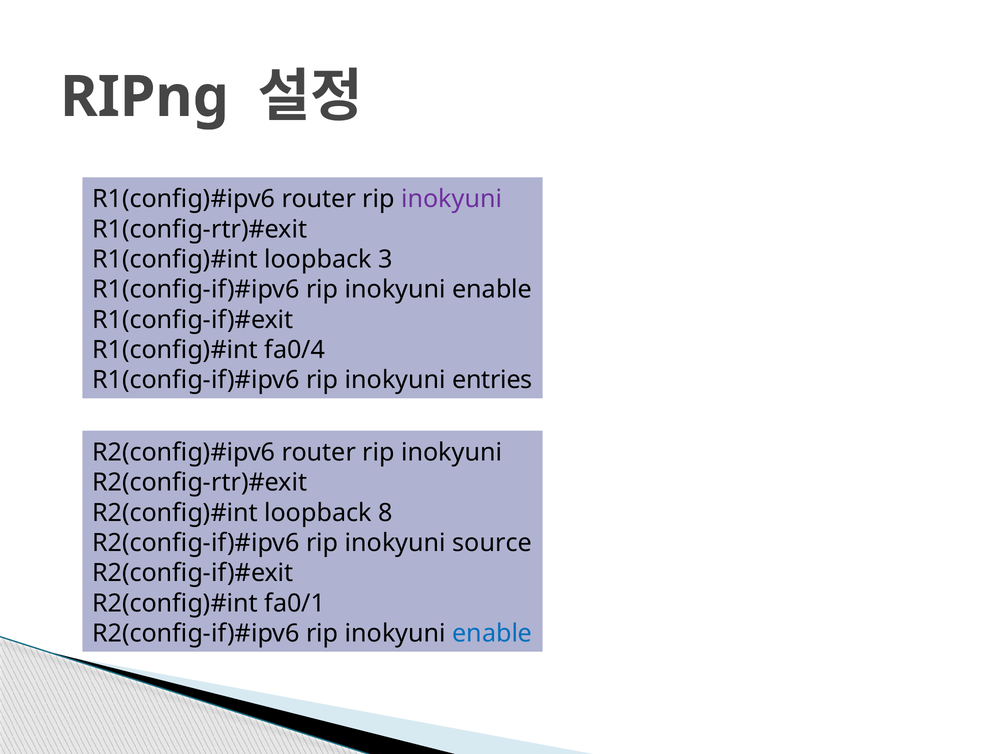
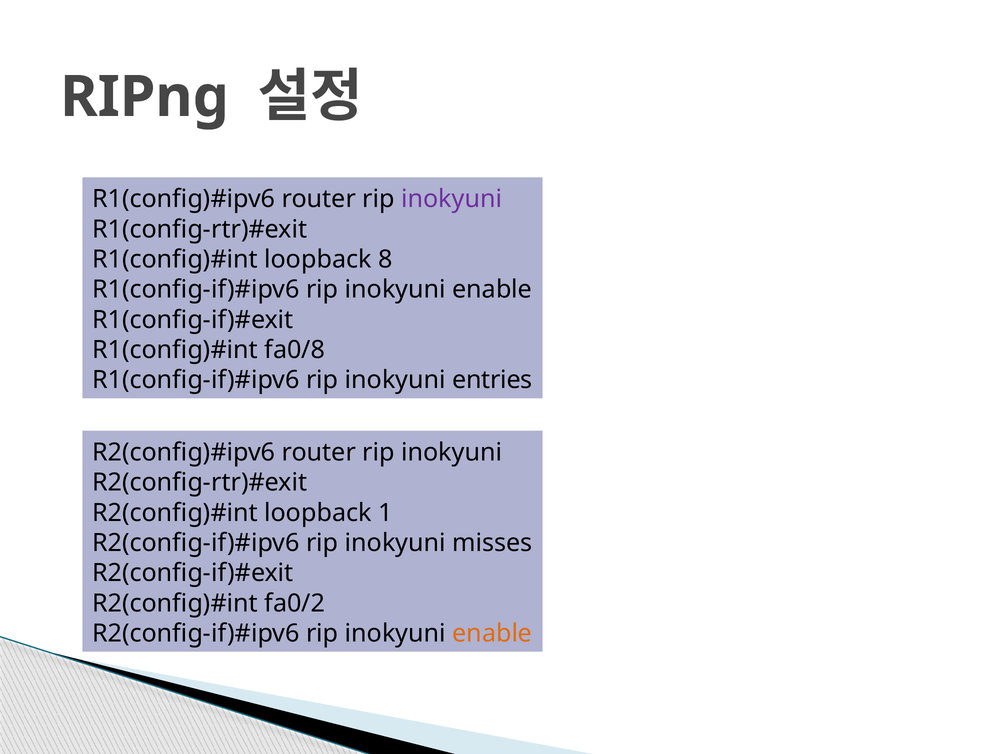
3: 3 -> 8 (385, 259)
fa0/4: fa0/4 -> fa0/8 (295, 350)
8: 8 -> 1 (385, 513)
source: source -> misses (492, 543)
fa0/1: fa0/1 -> fa0/2 (295, 603)
enable colour: blue -> orange (492, 633)
